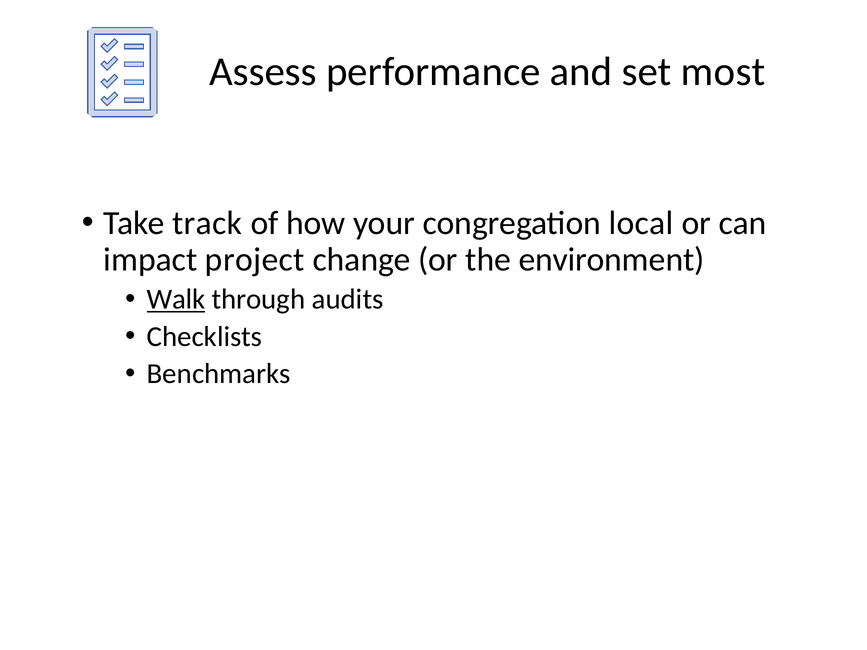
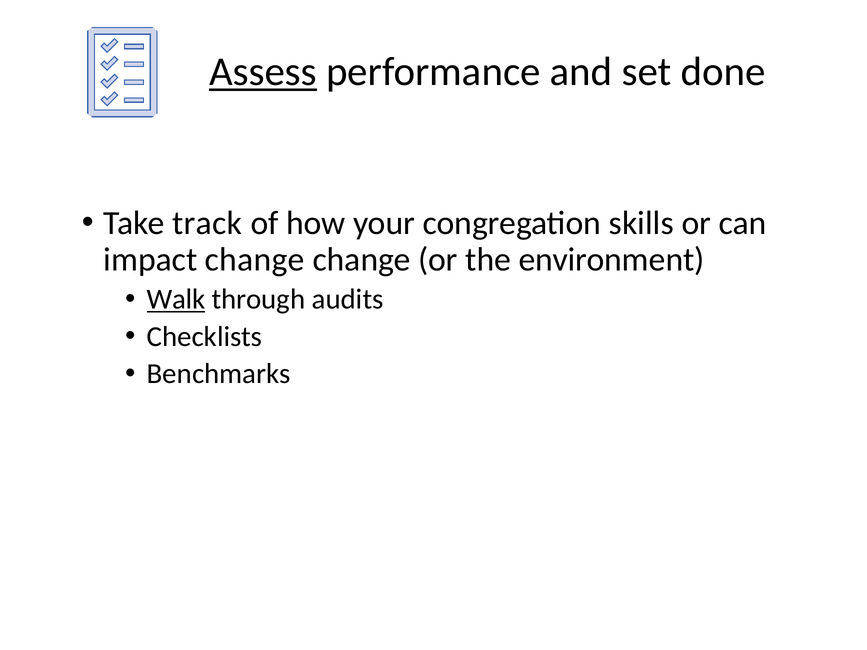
Assess underline: none -> present (263, 72)
most: most -> done (723, 72)
local: local -> skills (641, 223)
impact project: project -> change (255, 260)
